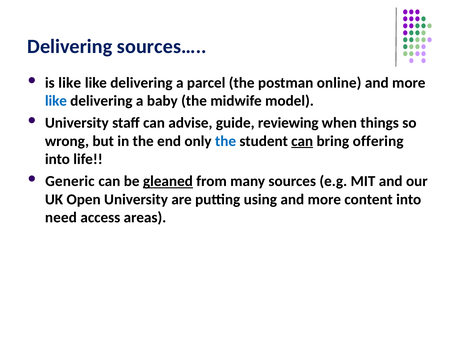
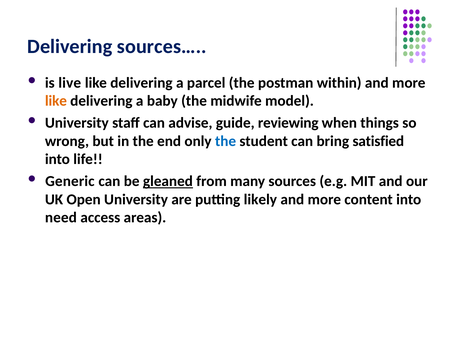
is like: like -> live (70, 83)
online: online -> within (339, 83)
like colour: blue -> orange (56, 101)
can underline: present -> none (302, 141)
offering: offering -> satisfied (378, 141)
using: using -> likely (260, 200)
